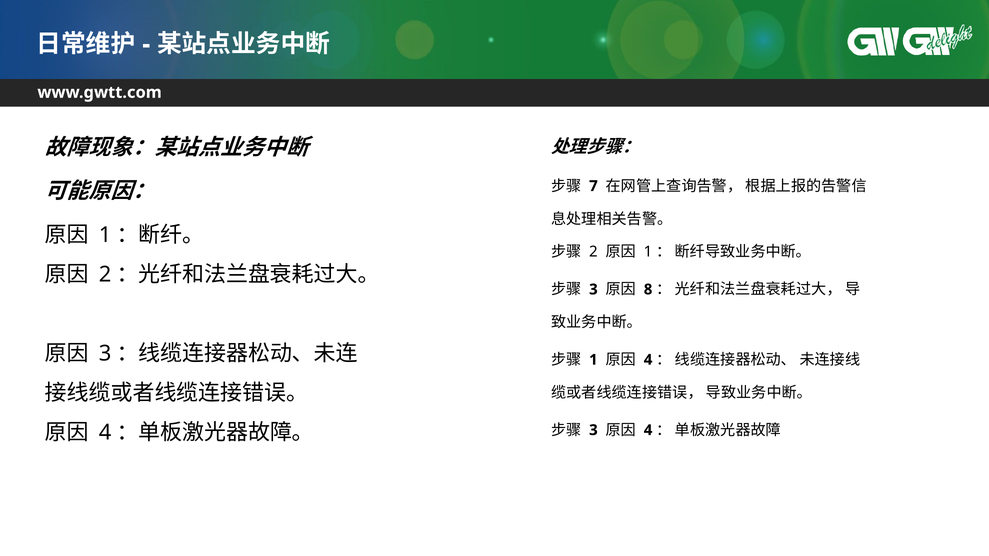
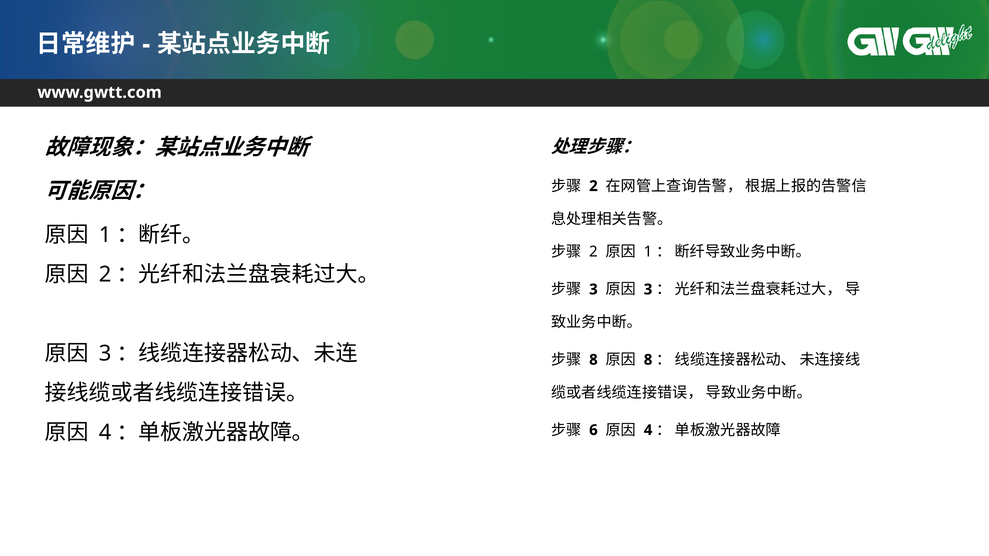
7: 7 -> 2 (593, 186)
8: 8 -> 3 (648, 290)
1: 1 -> 8 (593, 360)
4: 4 -> 8 (648, 360)
3: 3 -> 6 (593, 430)
